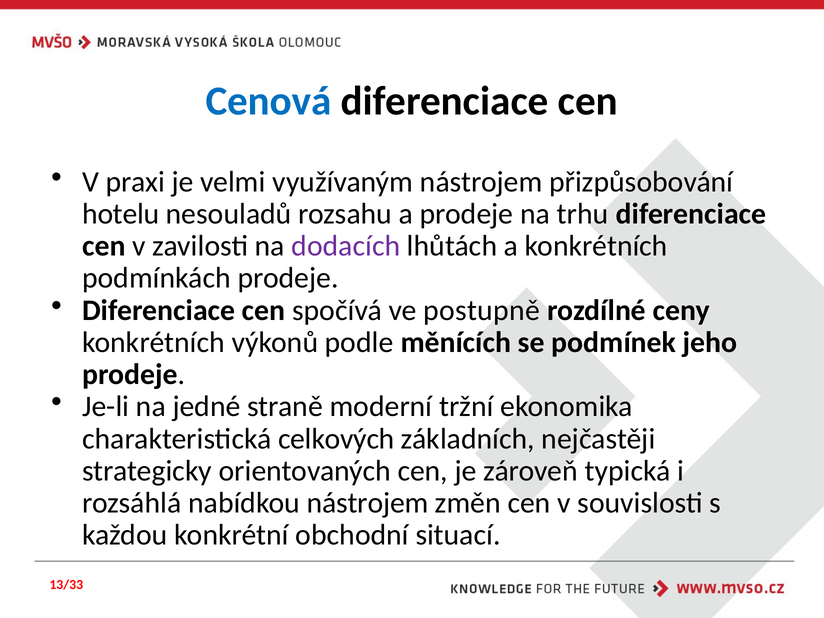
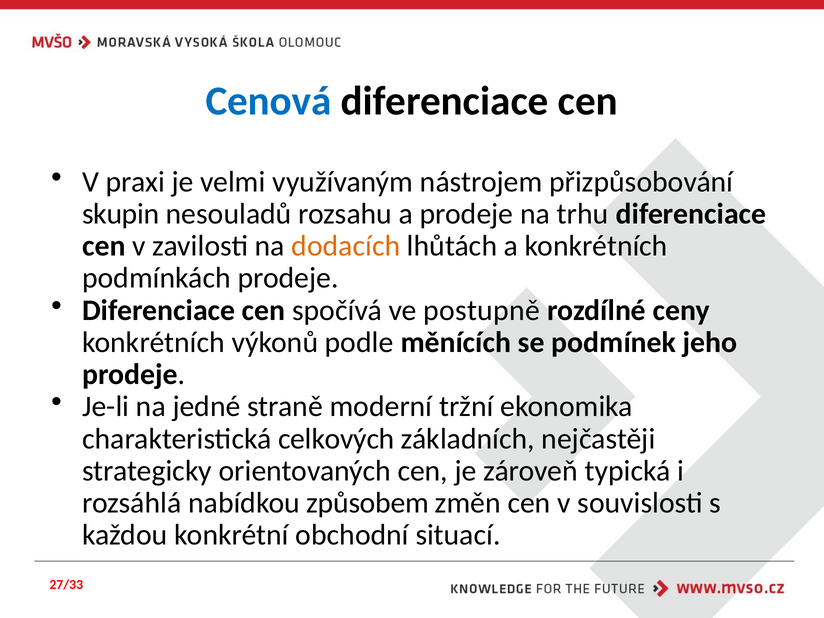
hotelu: hotelu -> skupin (121, 214)
dodacích colour: purple -> orange (346, 246)
nabídkou nástrojem: nástrojem -> způsobem (368, 503)
13/33: 13/33 -> 27/33 (66, 585)
